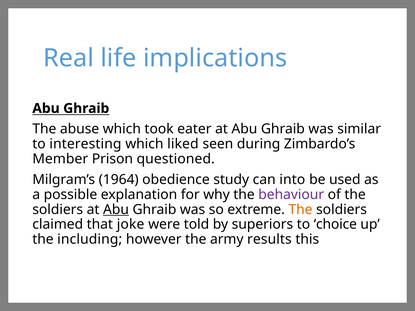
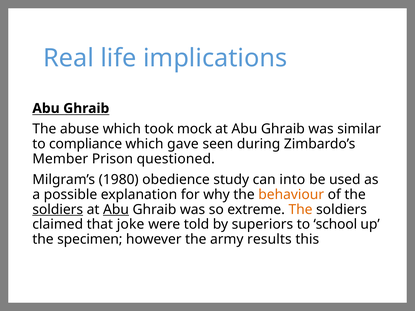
eater: eater -> mock (194, 129)
interesting: interesting -> compliance (86, 144)
liked: liked -> gave (183, 144)
1964: 1964 -> 1980 (119, 180)
behaviour colour: purple -> orange (291, 195)
soldiers underline: none -> present (58, 210)
choice: choice -> school (335, 225)
including: including -> specimen (90, 239)
